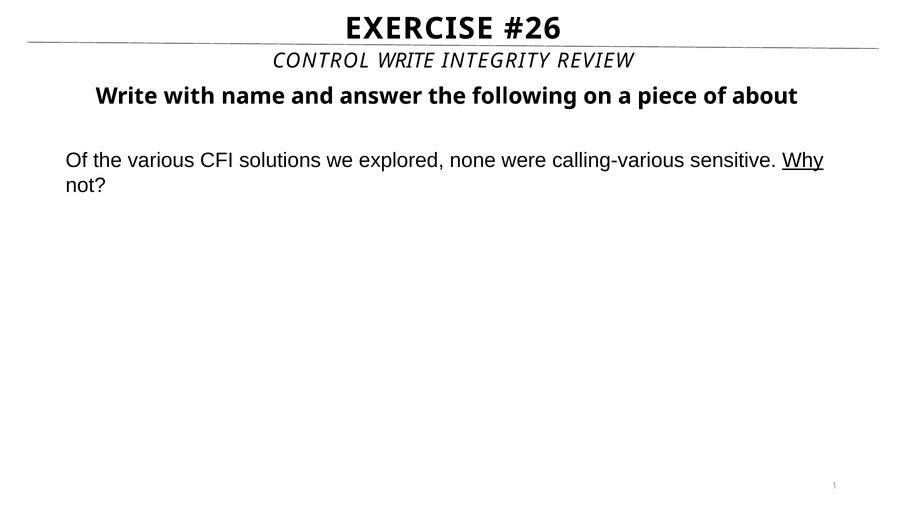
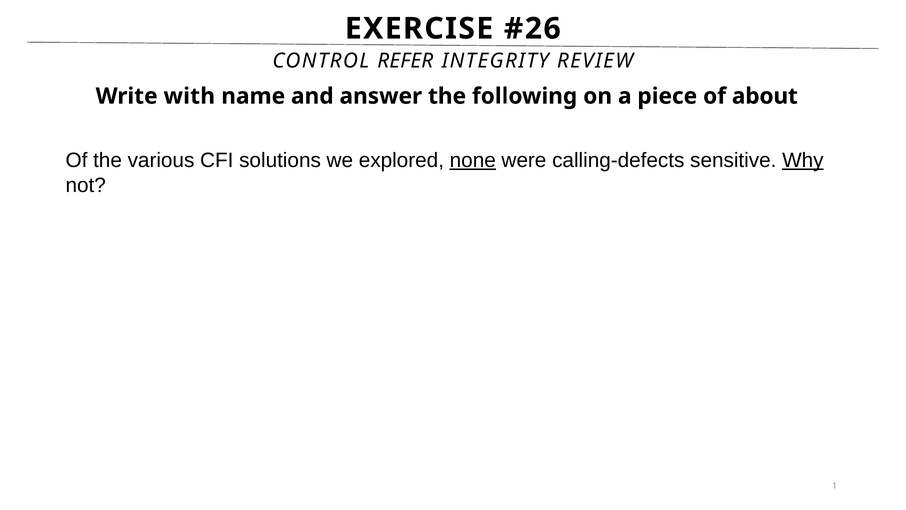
CONTROL WRITE: WRITE -> REFER (405, 61)
none underline: none -> present (473, 160)
calling-various: calling-various -> calling-defects (618, 160)
